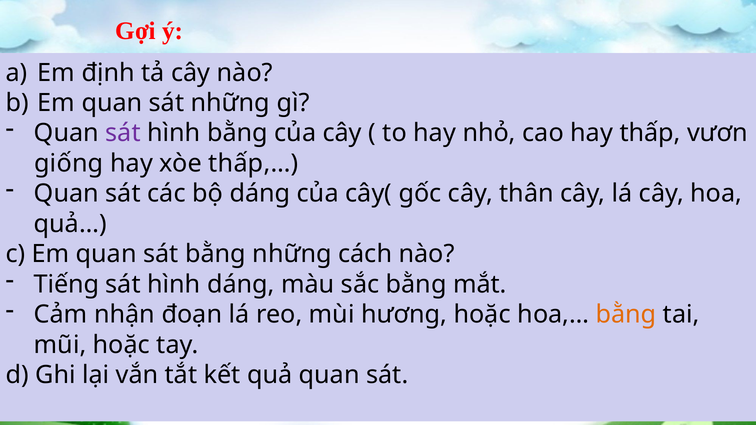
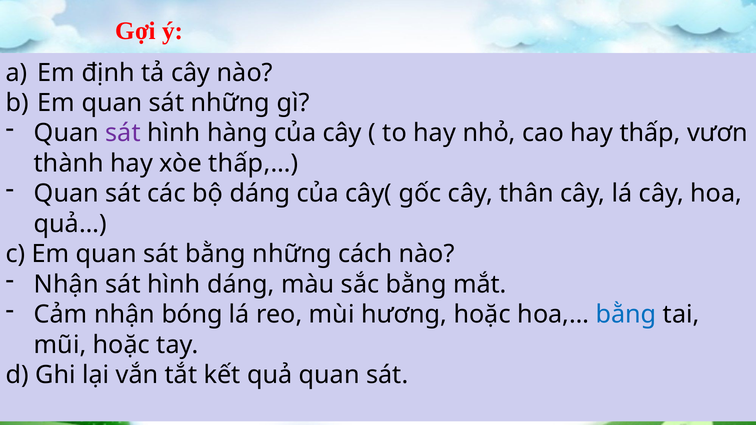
hình bằng: bằng -> hàng (237, 133)
giống: giống -> thành (69, 164)
Tiếng: Tiếng -> Nhận (66, 284)
đoạn: đoạn -> bóng (192, 315)
bằng colour: orange -> blue (626, 315)
